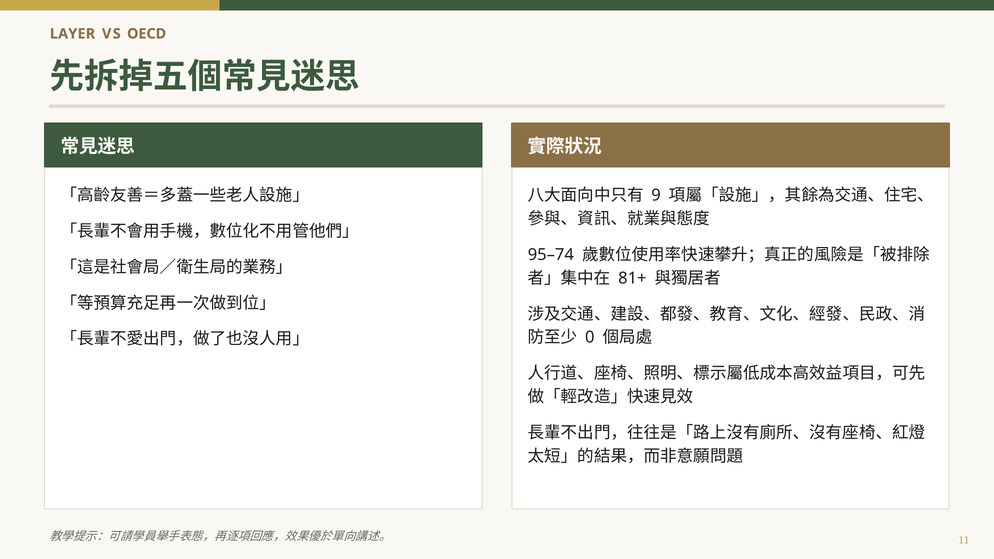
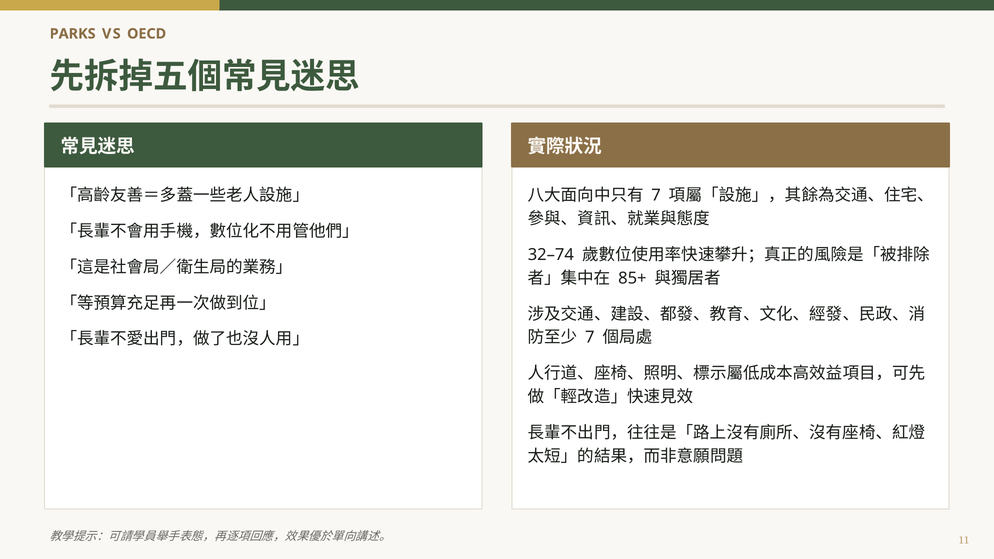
LAYER: LAYER -> PARKS (73, 34)
9: 9 -> 7 (656, 196)
95–74: 95–74 -> 32–74 (551, 255)
81+: 81+ -> 85+ (632, 278)
0: 0 -> 7 (590, 338)
